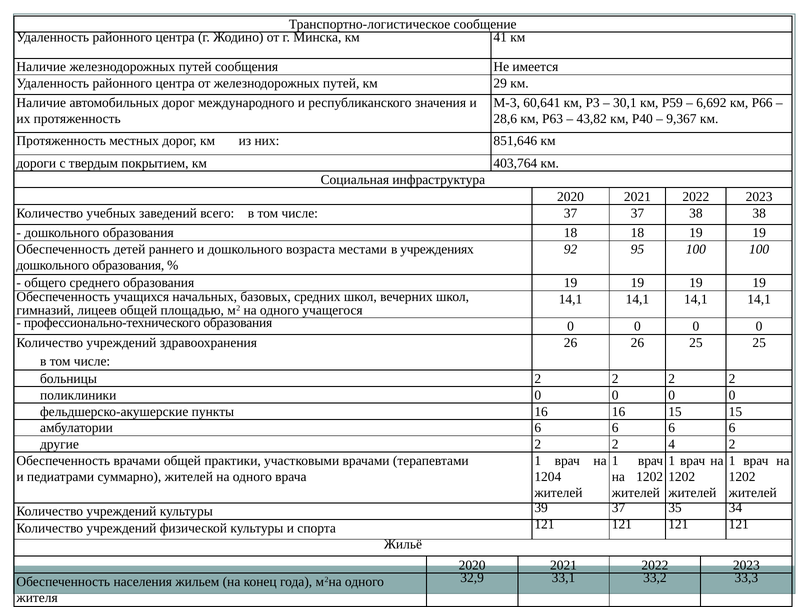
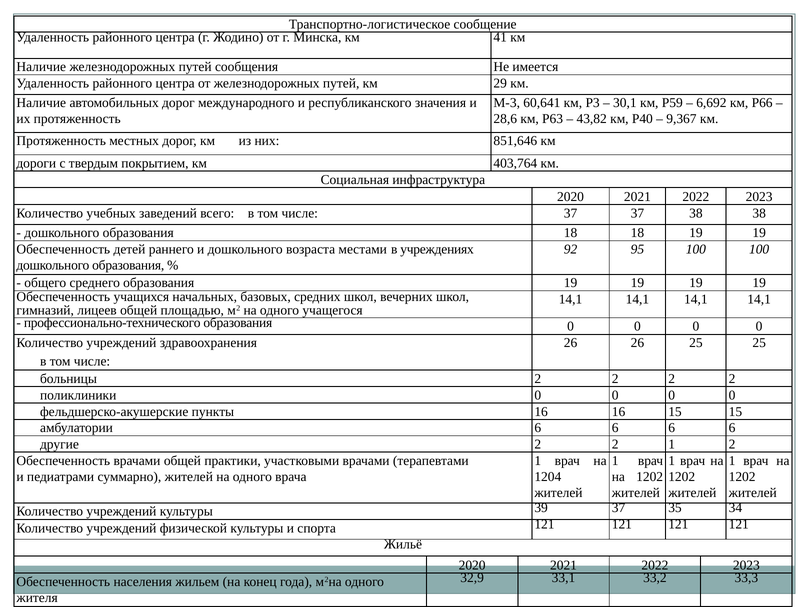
2 4: 4 -> 1 (672, 444)
